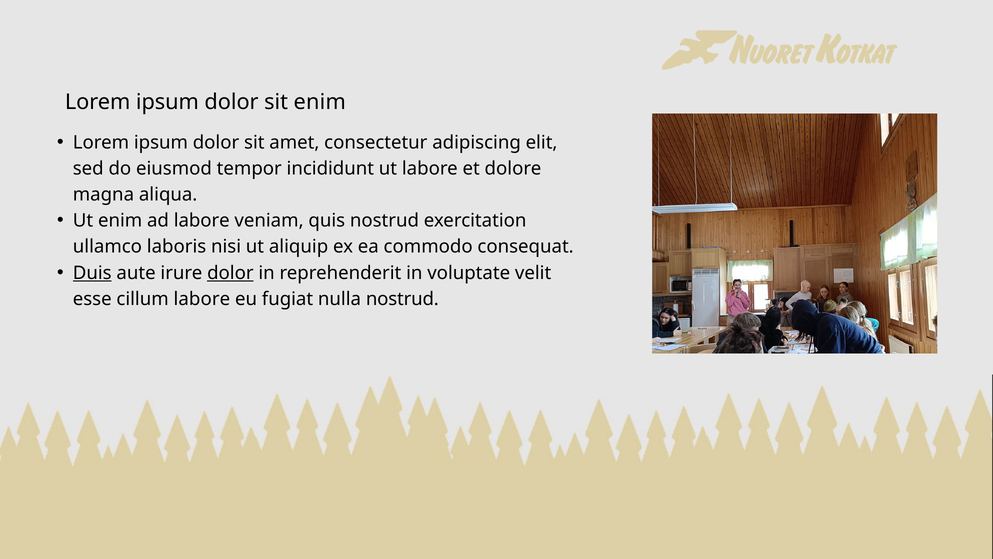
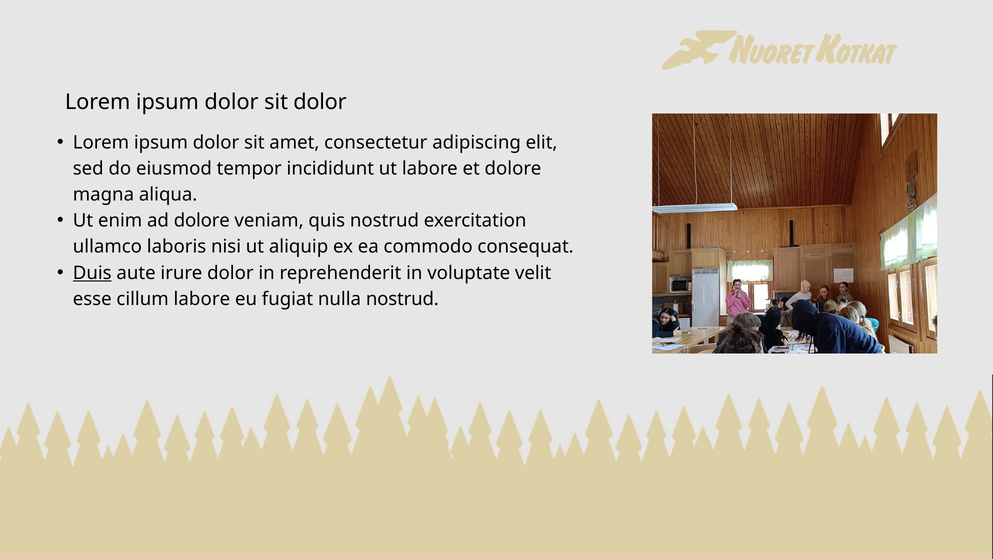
sit enim: enim -> dolor (320, 102)
ad labore: labore -> dolore (202, 221)
dolor underline: present -> none (230, 273)
